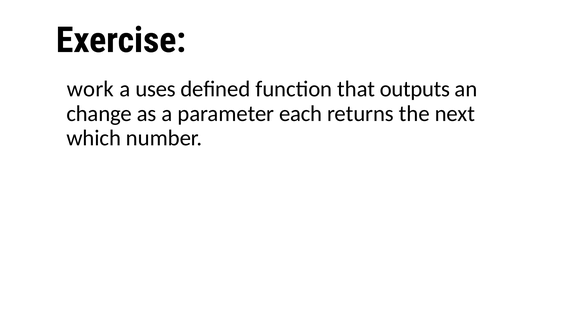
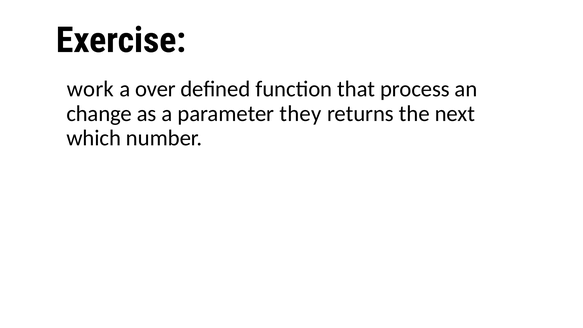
uses: uses -> over (155, 89)
outputs: outputs -> process (415, 89)
each: each -> they (300, 114)
